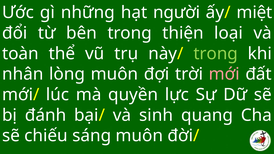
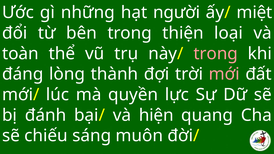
trong colour: light green -> pink (216, 54)
nhân: nhân -> đáng (23, 74)
lòng muôn: muôn -> thành (114, 74)
sinh: sinh -> hiện (156, 115)
